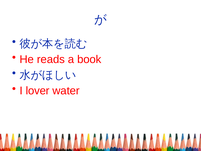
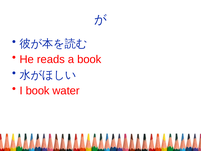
I lover: lover -> book (38, 91)
